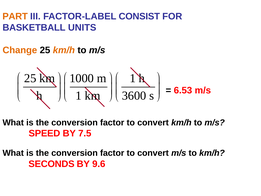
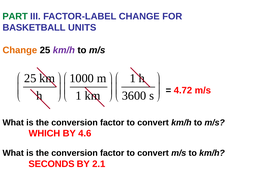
PART colour: orange -> green (15, 16)
FACTOR-LABEL CONSIST: CONSIST -> CHANGE (139, 16)
km/h colour: orange -> purple (64, 50)
6.53: 6.53 -> 4.72 (183, 90)
SPEED: SPEED -> WHICH (44, 133)
7.5: 7.5 -> 4.6 (85, 133)
9.6: 9.6 -> 2.1 (99, 164)
